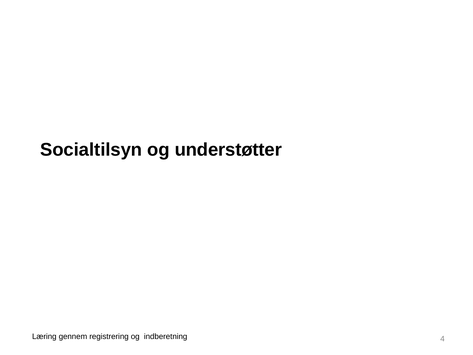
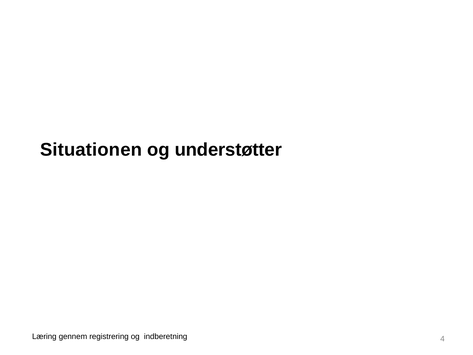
Socialtilsyn: Socialtilsyn -> Situationen (91, 149)
